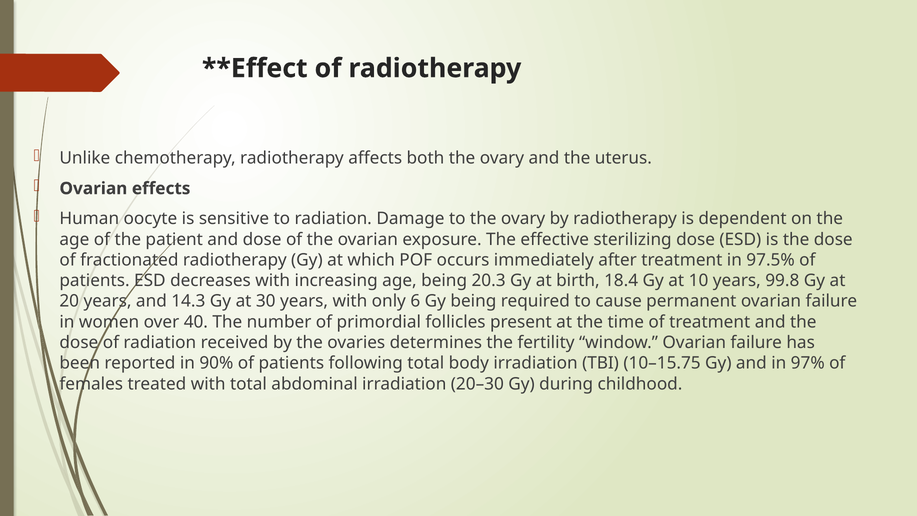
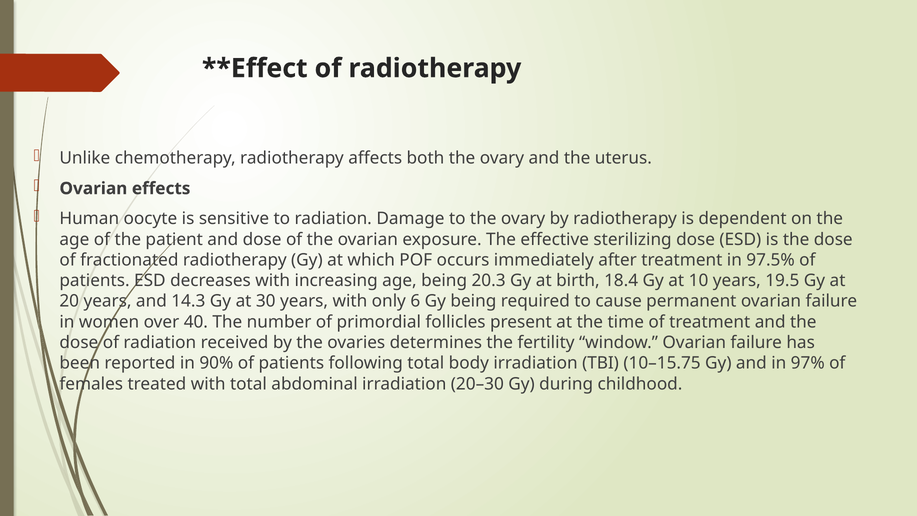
99.8: 99.8 -> 19.5 (782, 281)
